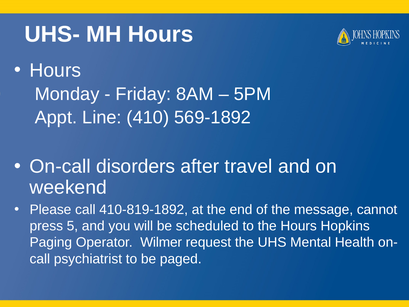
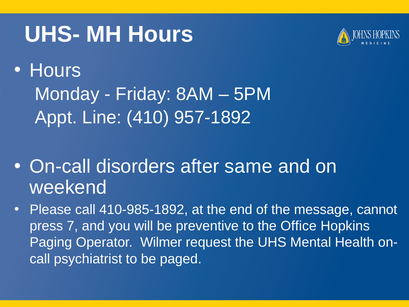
569-1892: 569-1892 -> 957-1892 (213, 117)
travel: travel -> same (249, 166)
410-819-1892: 410-819-1892 -> 410-985-1892 (144, 210)
5: 5 -> 7 (72, 226)
scheduled: scheduled -> preventive (207, 226)
the Hours: Hours -> Office (299, 226)
